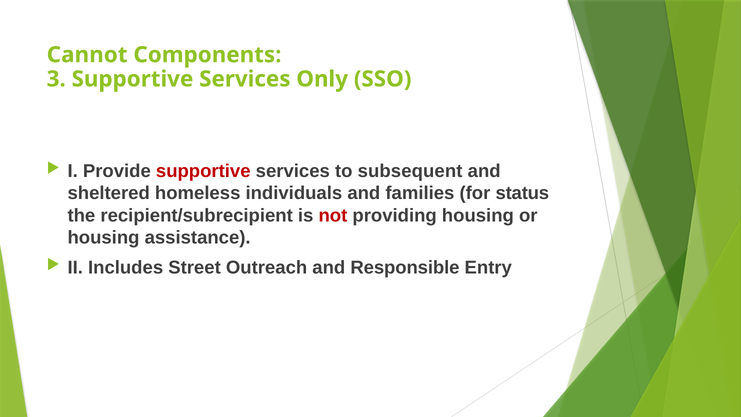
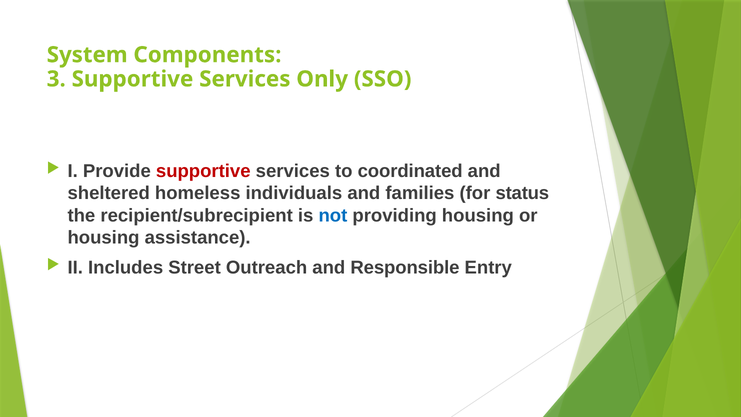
Cannot: Cannot -> System (87, 55)
subsequent: subsequent -> coordinated (410, 171)
not colour: red -> blue (333, 215)
